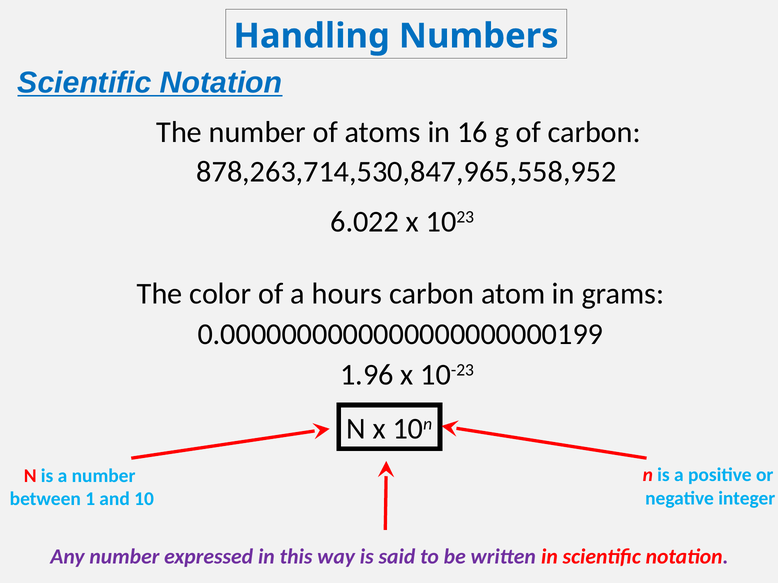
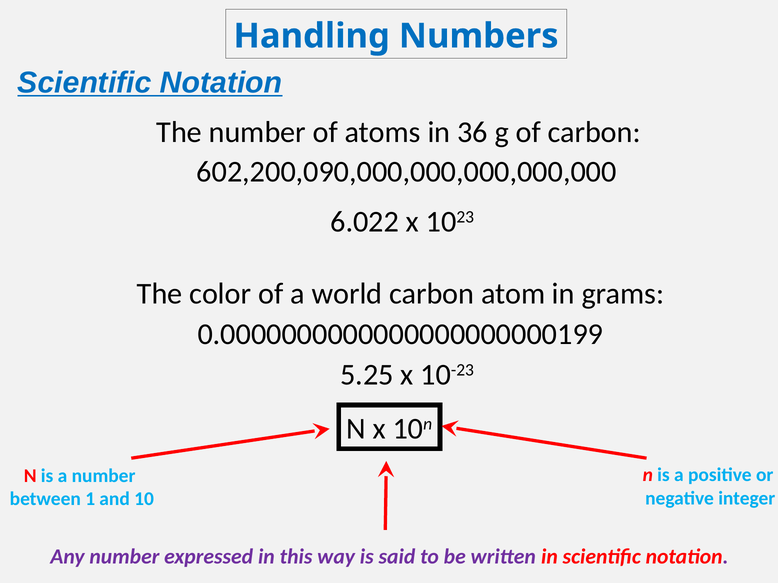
16: 16 -> 36 (473, 132)
878,263,714,530,847,965,558,952: 878,263,714,530,847,965,558,952 -> 602,200,090,000,000,000,000,000 (406, 172)
hours: hours -> world (347, 294)
1.96: 1.96 -> 5.25 (367, 375)
